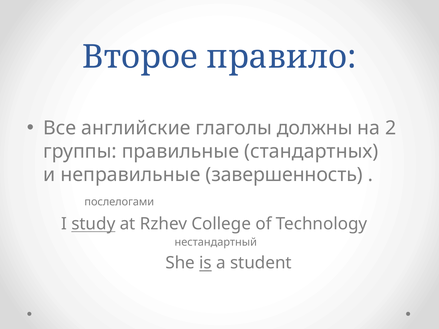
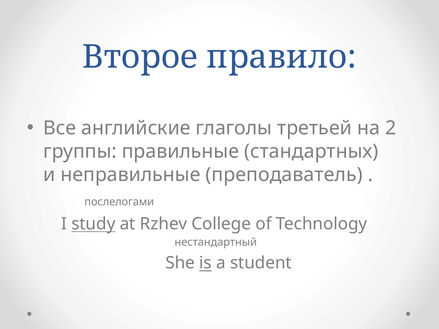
должны: должны -> третьей (315, 128)
завершенность: завершенность -> преподаватель (284, 175)
